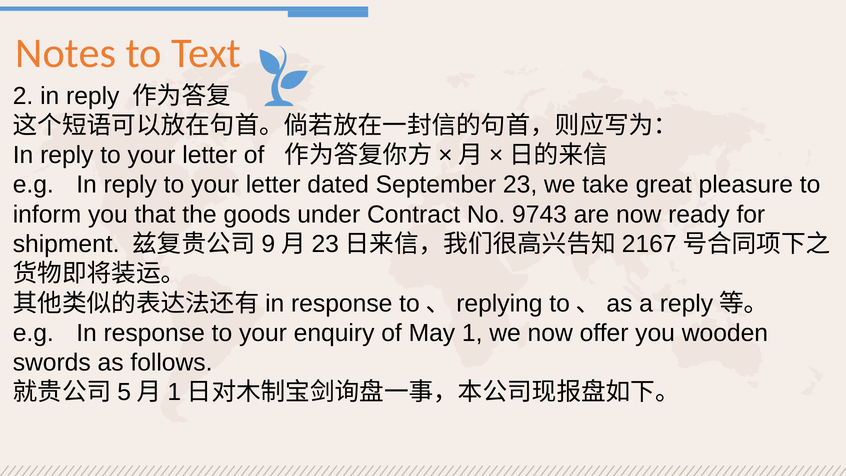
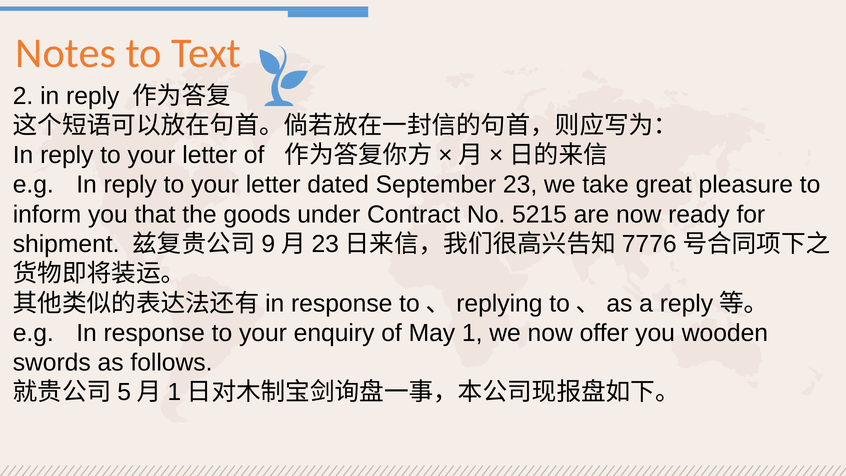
9743: 9743 -> 5215 (540, 214)
2167: 2167 -> 7776 (649, 244)
